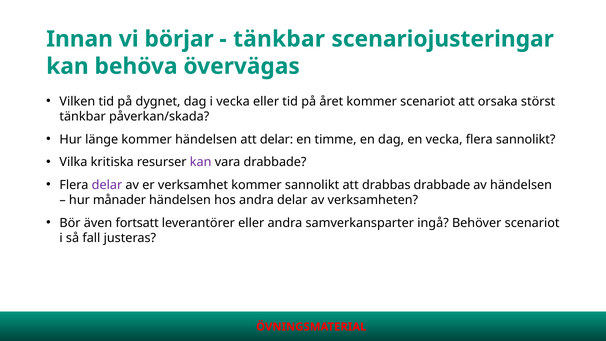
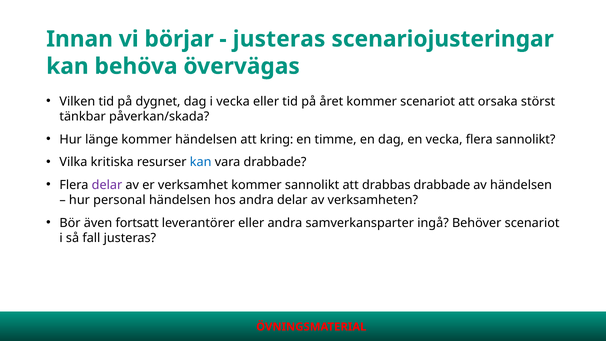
tänkbar: tänkbar -> justeras (279, 39)
att delar: delar -> kring (277, 139)
kan colour: purple -> blue (201, 162)
månader: månader -> personal (119, 200)
